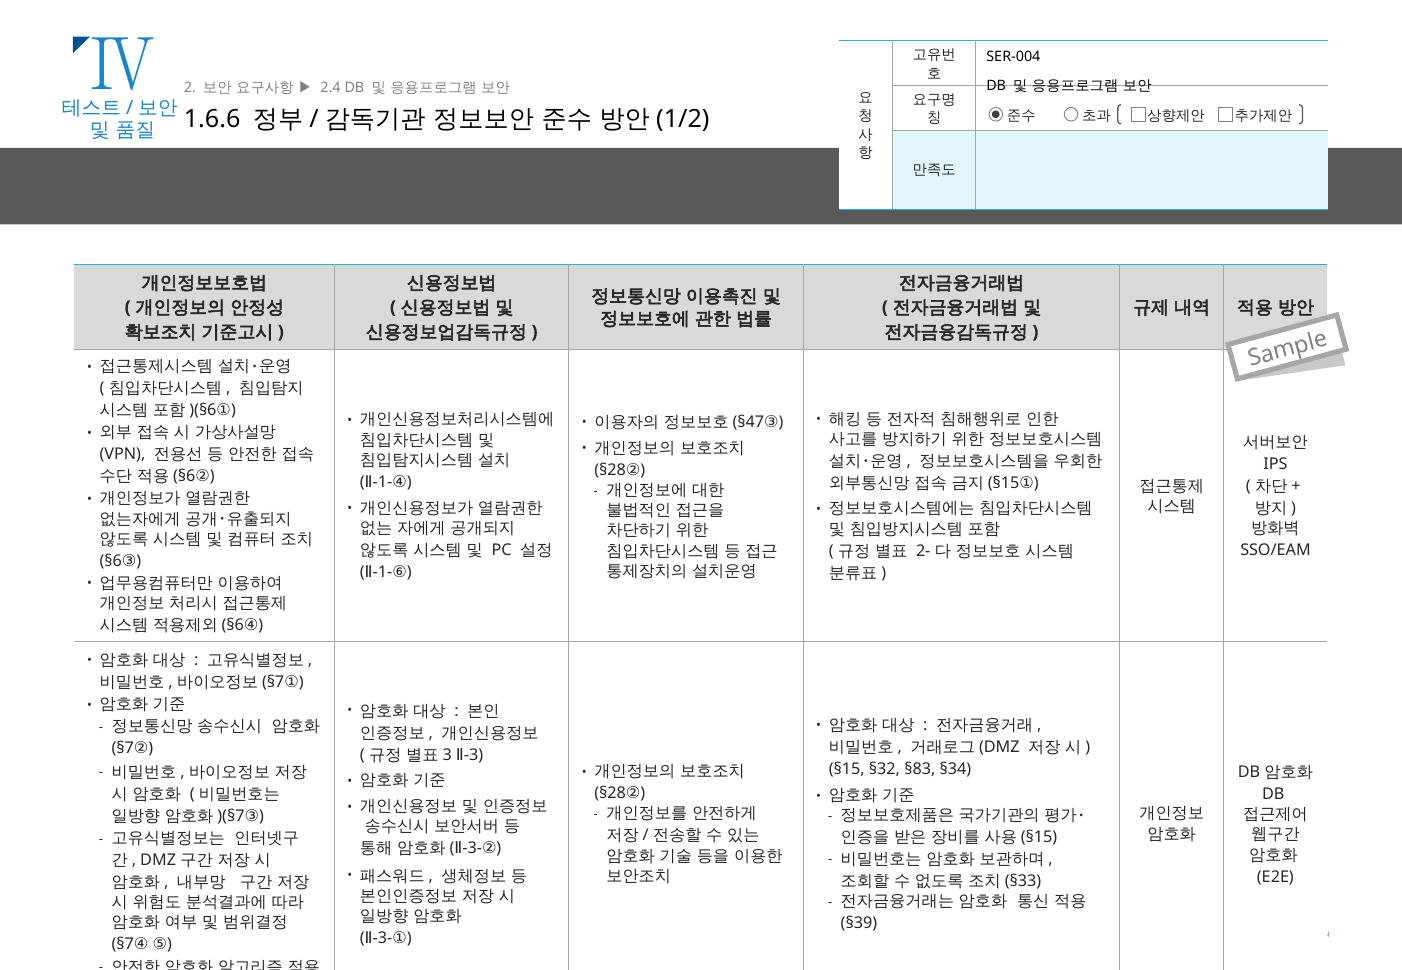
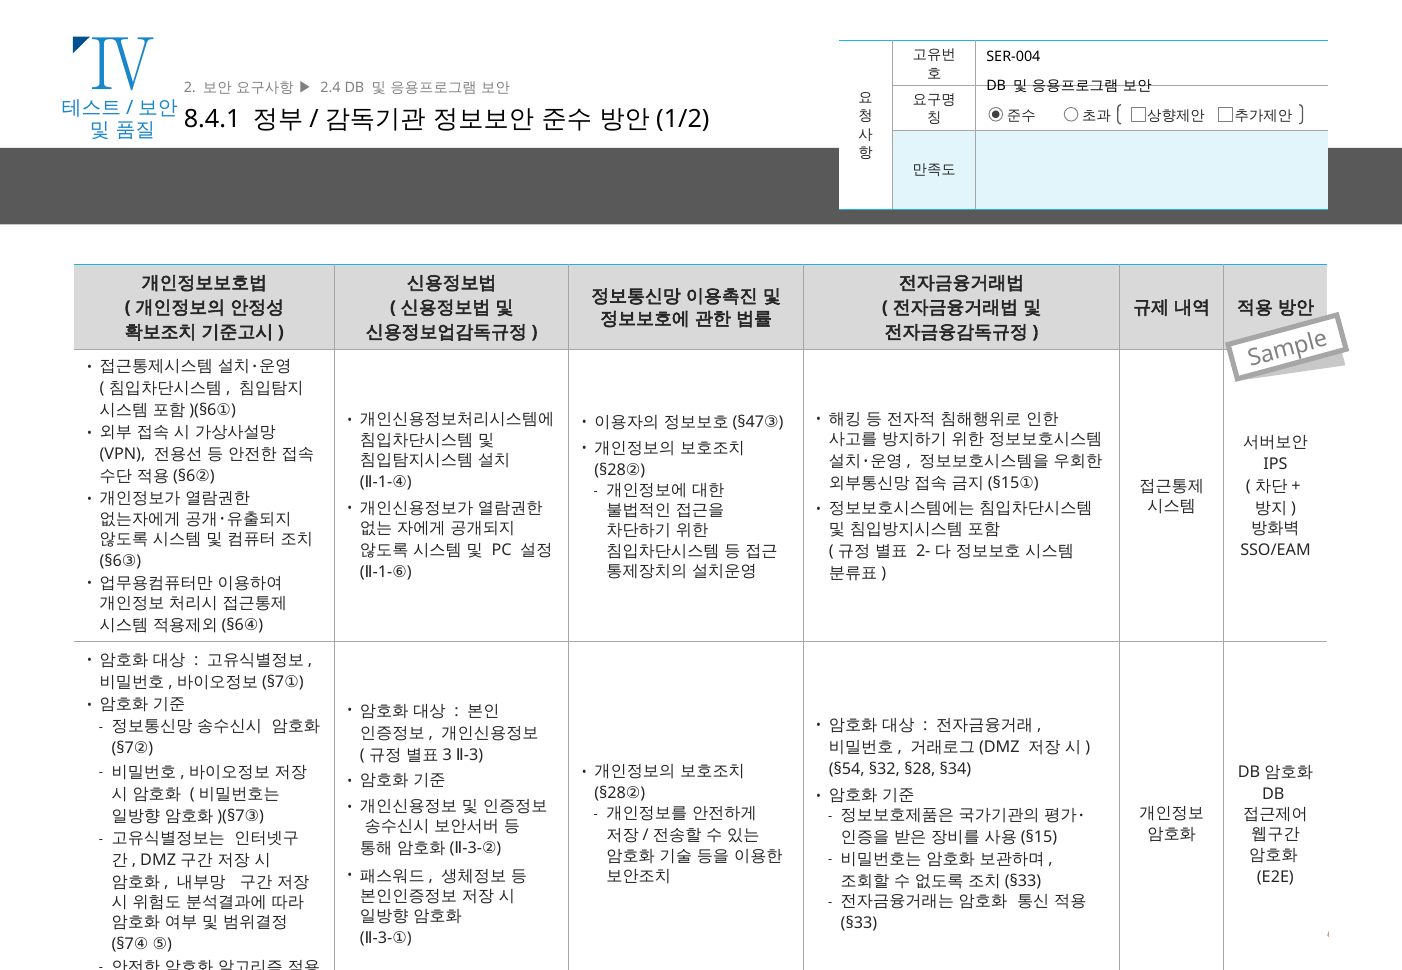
1.6.6: 1.6.6 -> 8.4.1 (212, 119)
§15: §15 -> §54 (847, 770)
§32 §83: §83 -> §28 (920, 770)
§39: §39 -> §33 (859, 924)
